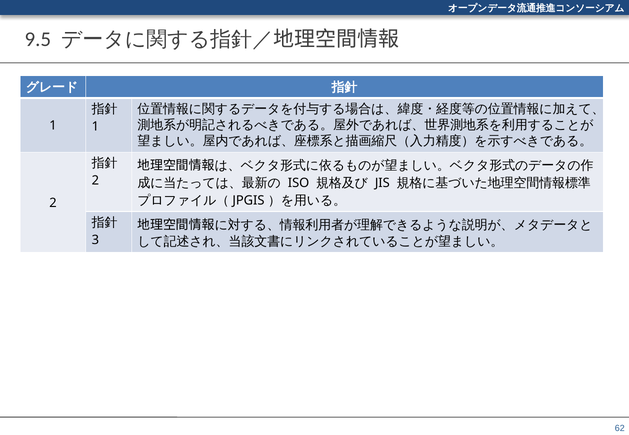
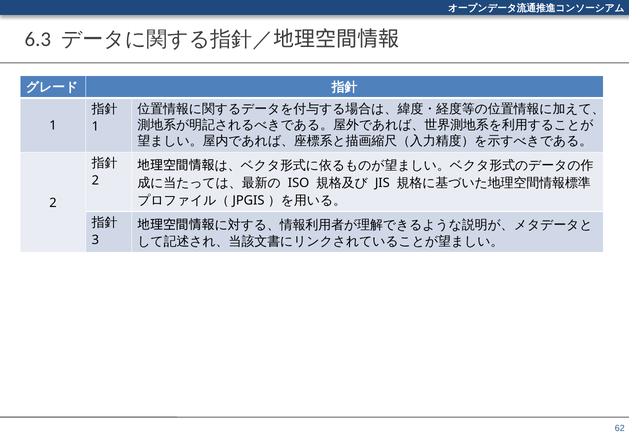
9.5: 9.5 -> 6.3 (38, 39)
